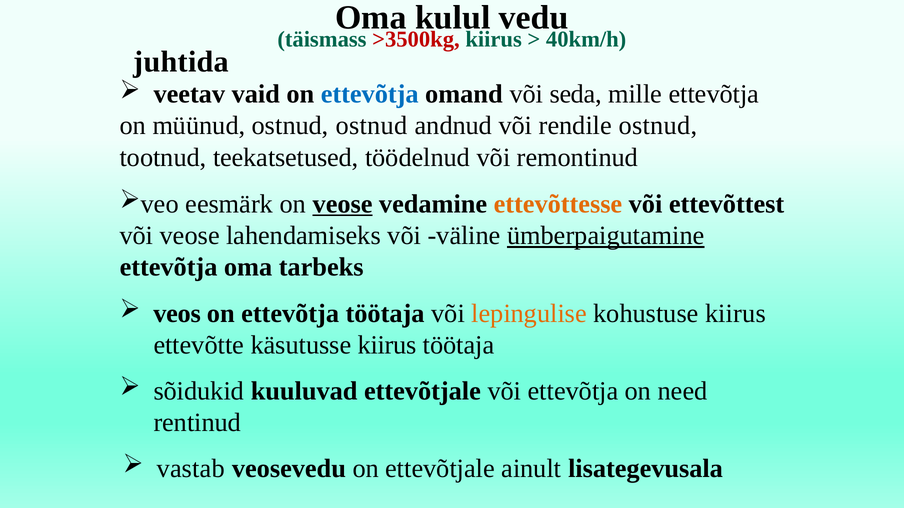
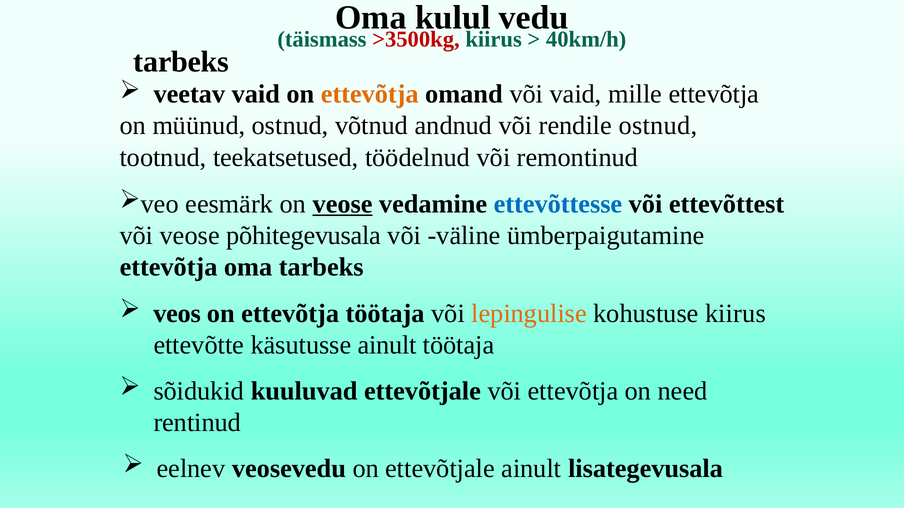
juhtida: juhtida -> tarbeks (181, 62)
ettevõtja colour: blue -> orange (370, 94)
või seda: seda -> vaid (576, 94)
ostnud ostnud: ostnud -> võtnud (372, 126)
ettevõttesse colour: orange -> blue (558, 204)
lahendamiseks: lahendamiseks -> põhitegevusala (304, 236)
ümberpaigutamine underline: present -> none (606, 236)
käsutusse kiirus: kiirus -> ainult (387, 345)
vastab: vastab -> eelnev (191, 469)
